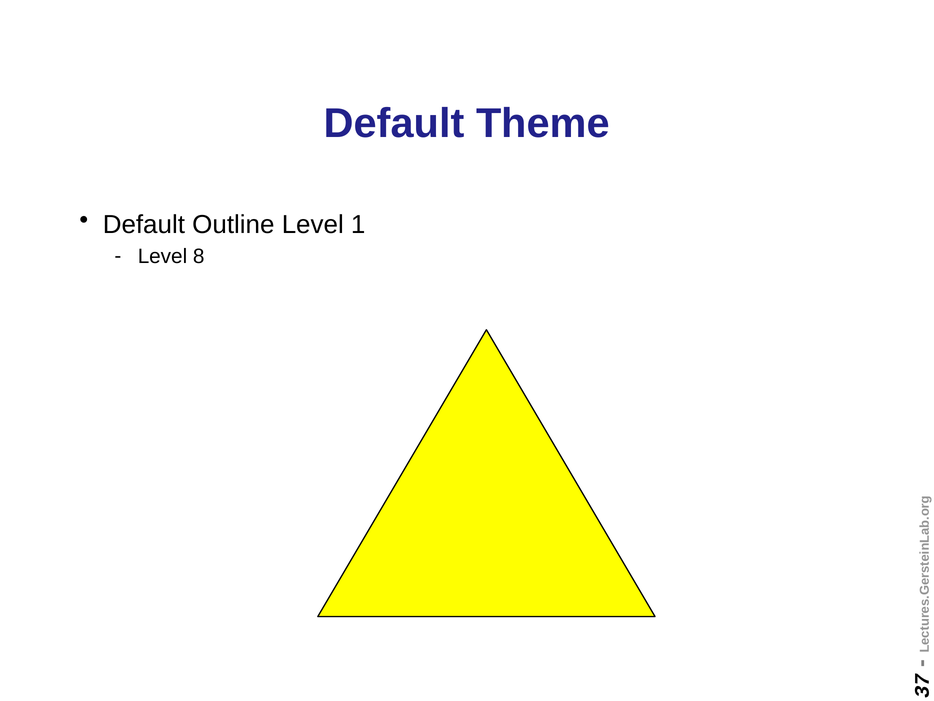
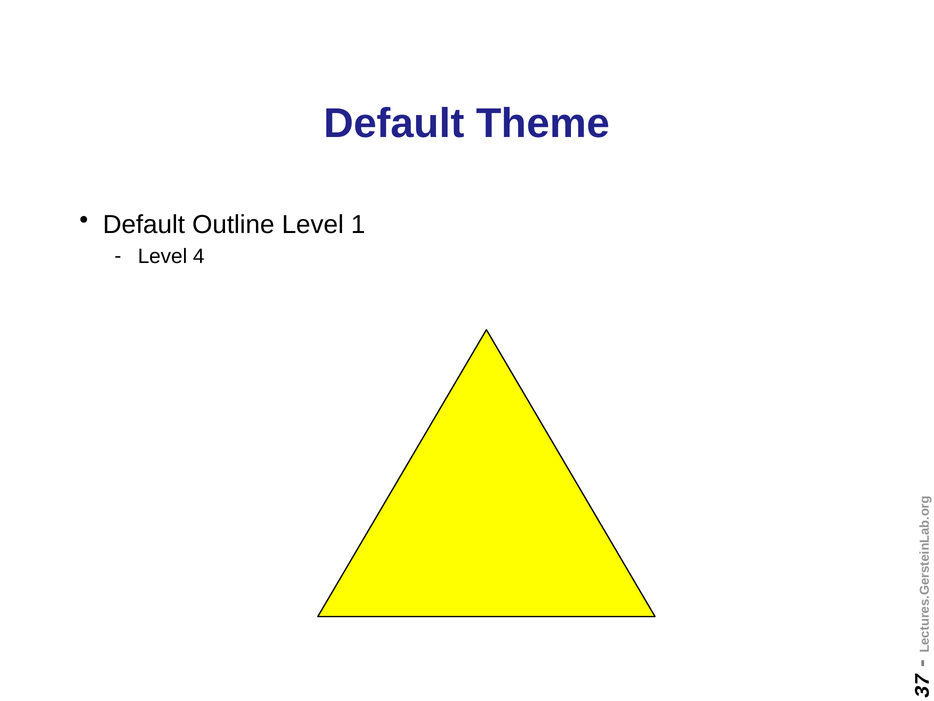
8: 8 -> 4 (199, 256)
